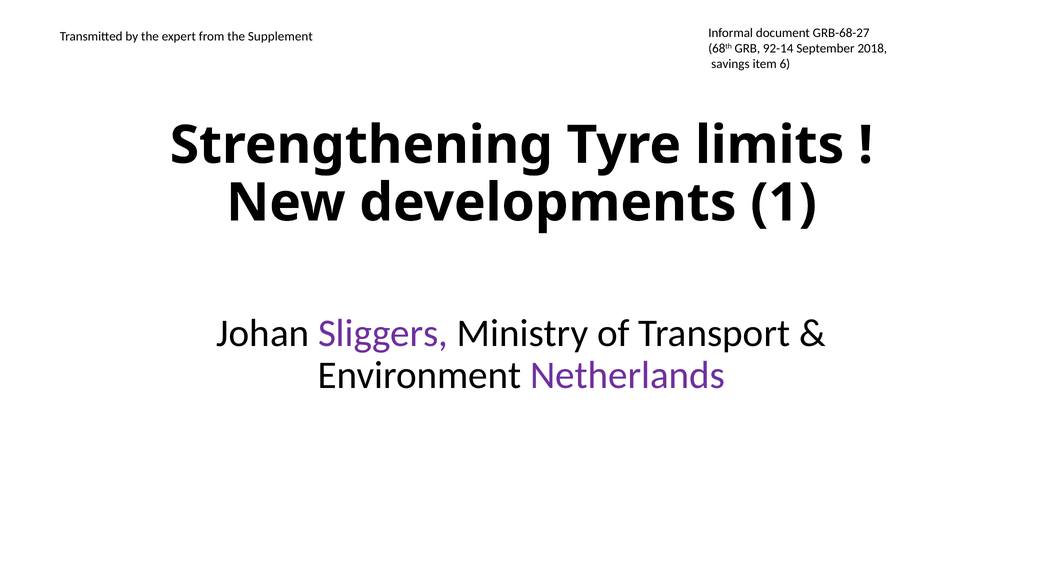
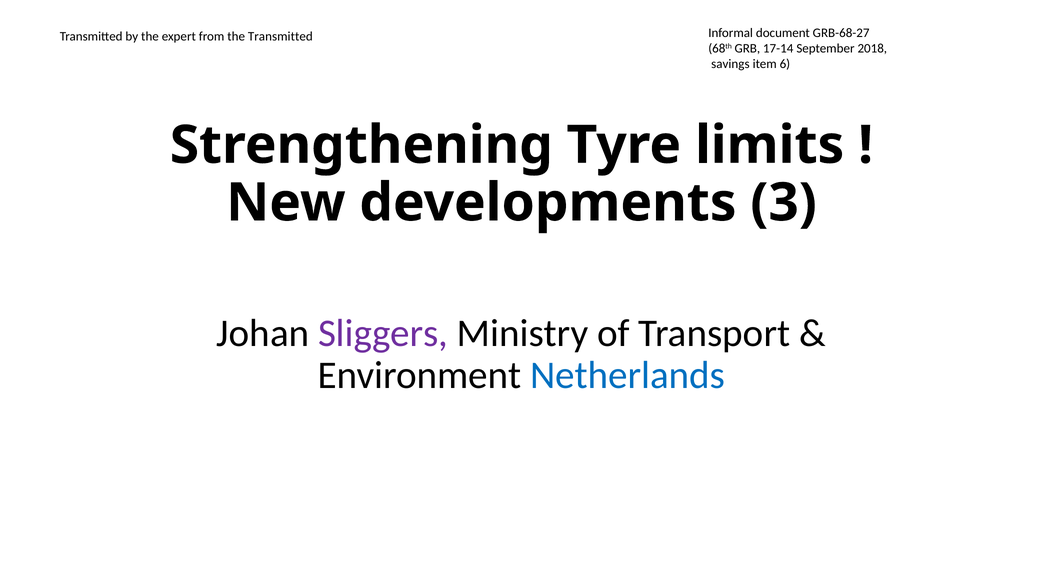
the Supplement: Supplement -> Transmitted (280, 37)
92-14: 92-14 -> 17-14 (778, 48)
1: 1 -> 3 (784, 203)
Netherlands colour: purple -> blue (628, 375)
